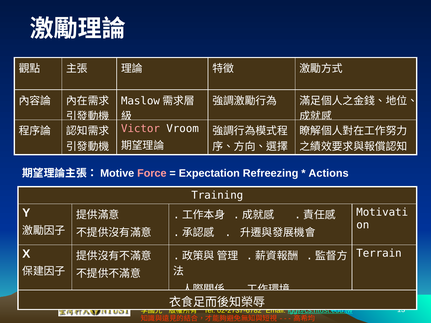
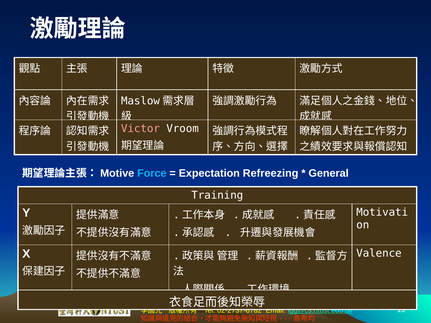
Force colour: pink -> light blue (152, 173)
Actions: Actions -> General (329, 173)
Terrain: Terrain -> Valence (379, 254)
